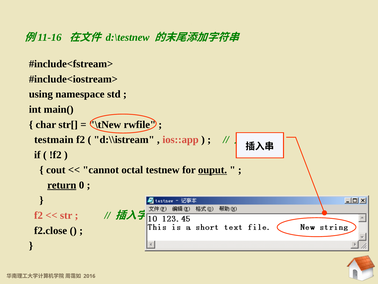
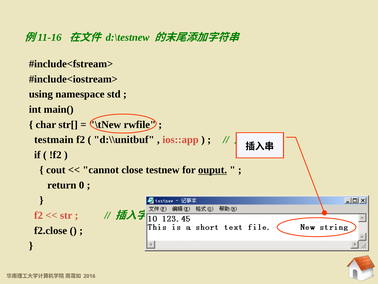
d:\\istream: d:\\istream -> d:\\unitbuf (124, 139)
octal: octal -> close (132, 170)
return underline: present -> none (62, 185)
